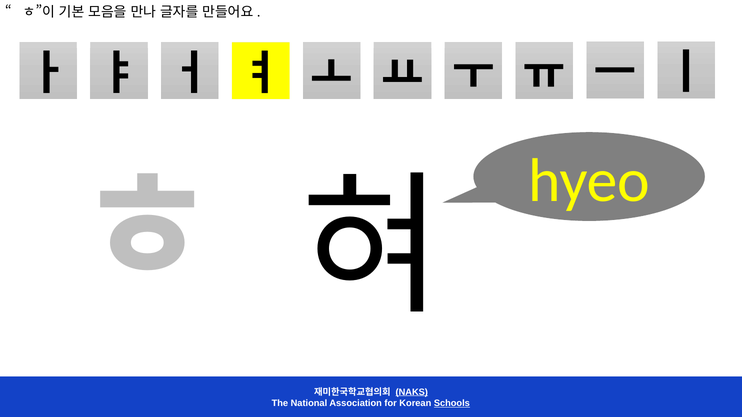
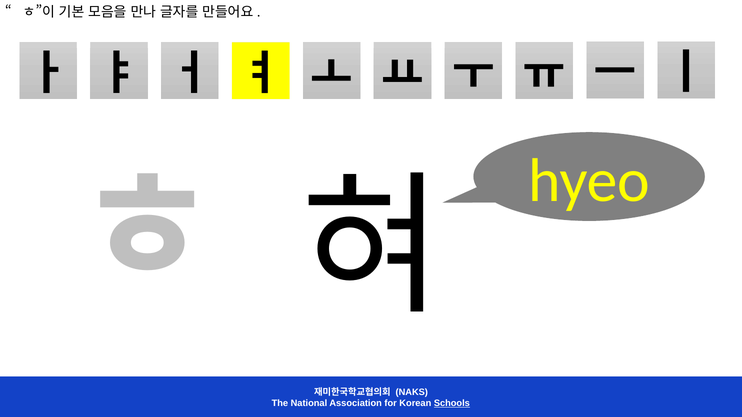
NAKS underline: present -> none (412, 392)
